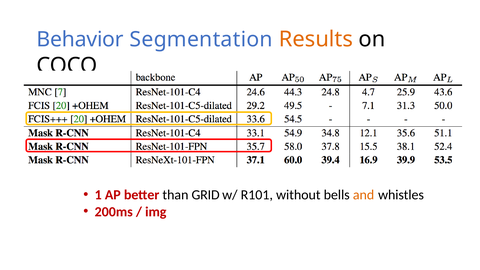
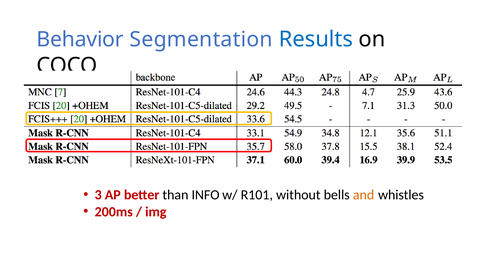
Results colour: orange -> blue (316, 39)
1: 1 -> 3 (98, 195)
GRID: GRID -> INFO (206, 195)
